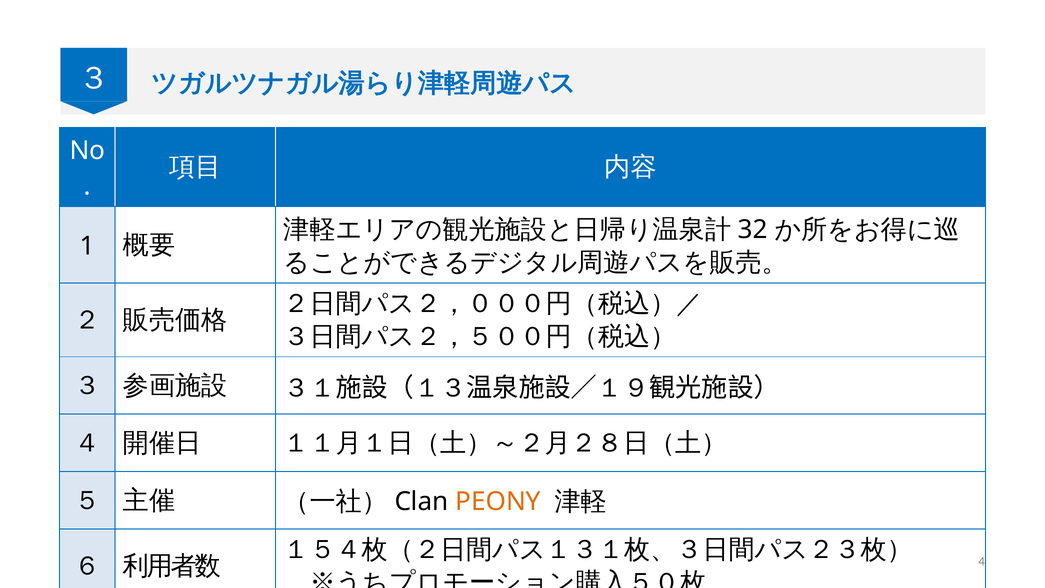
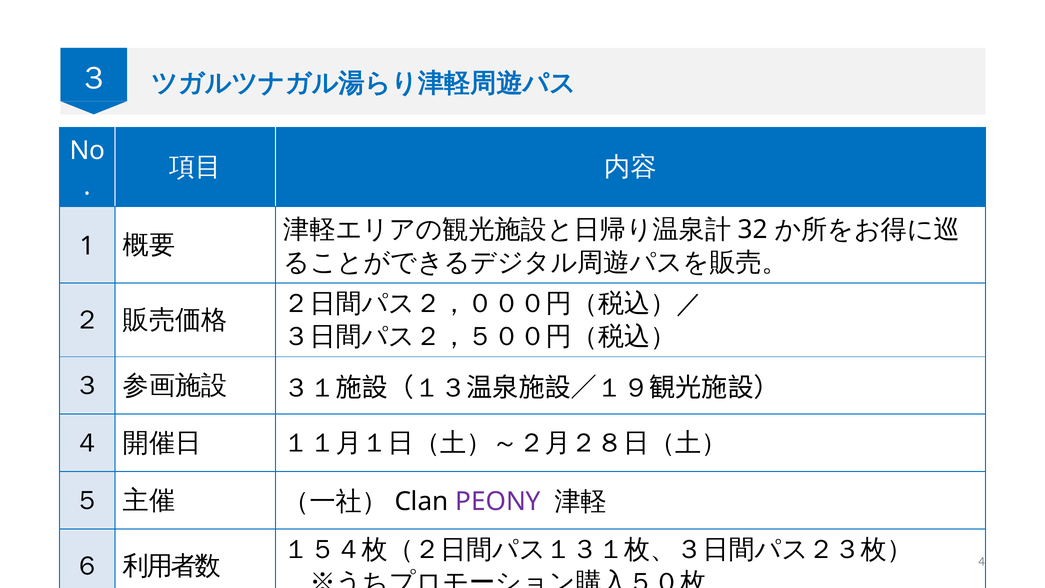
PEONY colour: orange -> purple (498, 502)
